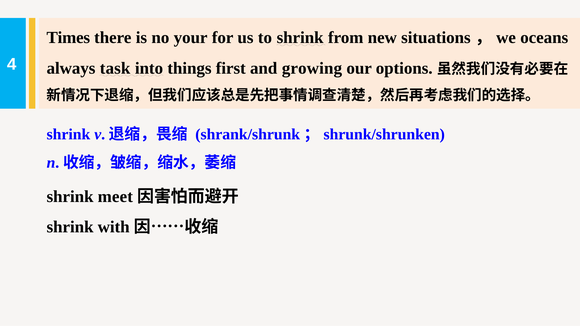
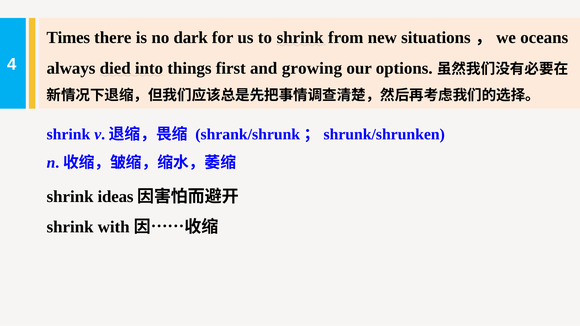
your: your -> dark (191, 38)
task: task -> died (115, 68)
meet: meet -> ideas (115, 197)
